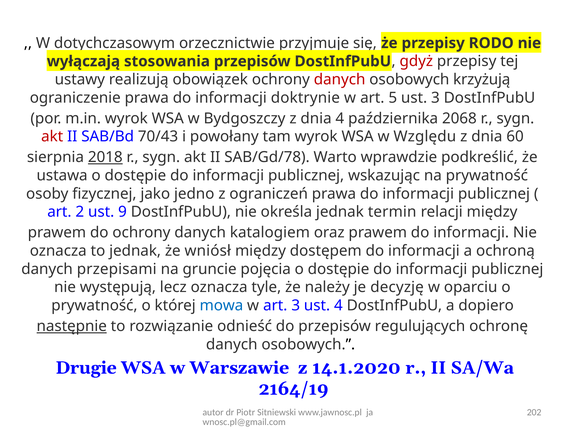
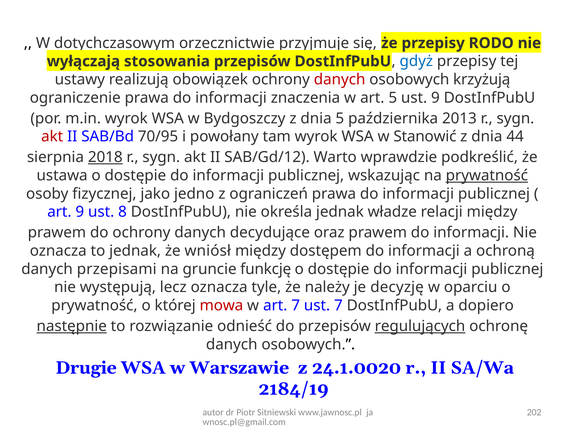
gdyż colour: red -> blue (416, 61)
doktrynie: doktrynie -> znaczenia (305, 98)
ust 3: 3 -> 9 (435, 98)
dnia 4: 4 -> 5 (340, 118)
2068: 2068 -> 2013 (459, 118)
70/43: 70/43 -> 70/95 (158, 137)
Względu: Względu -> Stanowić (425, 137)
60: 60 -> 44 (515, 137)
SAB/Gd/78: SAB/Gd/78 -> SAB/Gd/12 (267, 157)
prywatność underline: none -> present (487, 176)
art 2: 2 -> 9 (80, 212)
9: 9 -> 8 (122, 212)
termin: termin -> władze (392, 212)
katalogiem: katalogiem -> decydujące (270, 233)
pojęcia: pojęcia -> funkcję (266, 269)
mowa colour: blue -> red (221, 306)
art 3: 3 -> 7 (296, 306)
ust 4: 4 -> 7 (338, 306)
regulujących underline: none -> present (420, 326)
14.1.2020: 14.1.2020 -> 24.1.0020 (356, 368)
2164/19: 2164/19 -> 2184/19 (293, 389)
